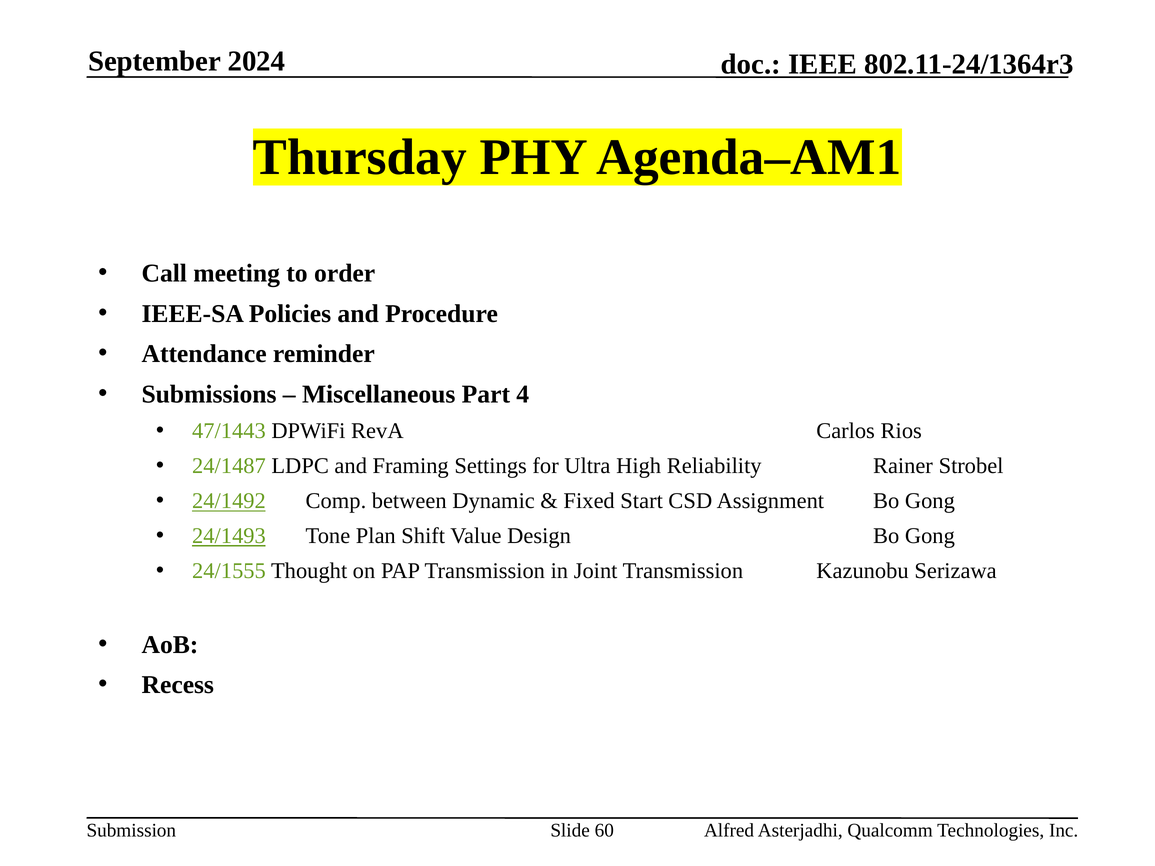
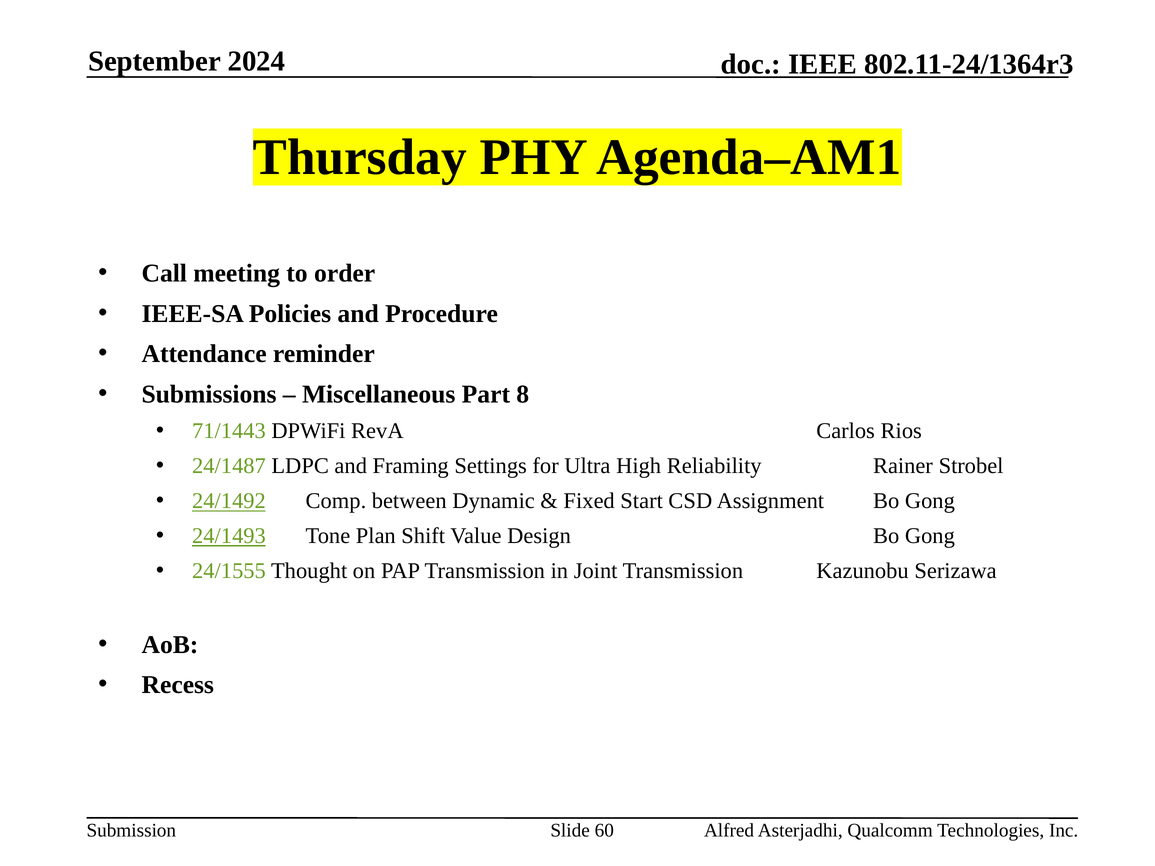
4: 4 -> 8 (523, 395)
47/1443: 47/1443 -> 71/1443 (229, 431)
